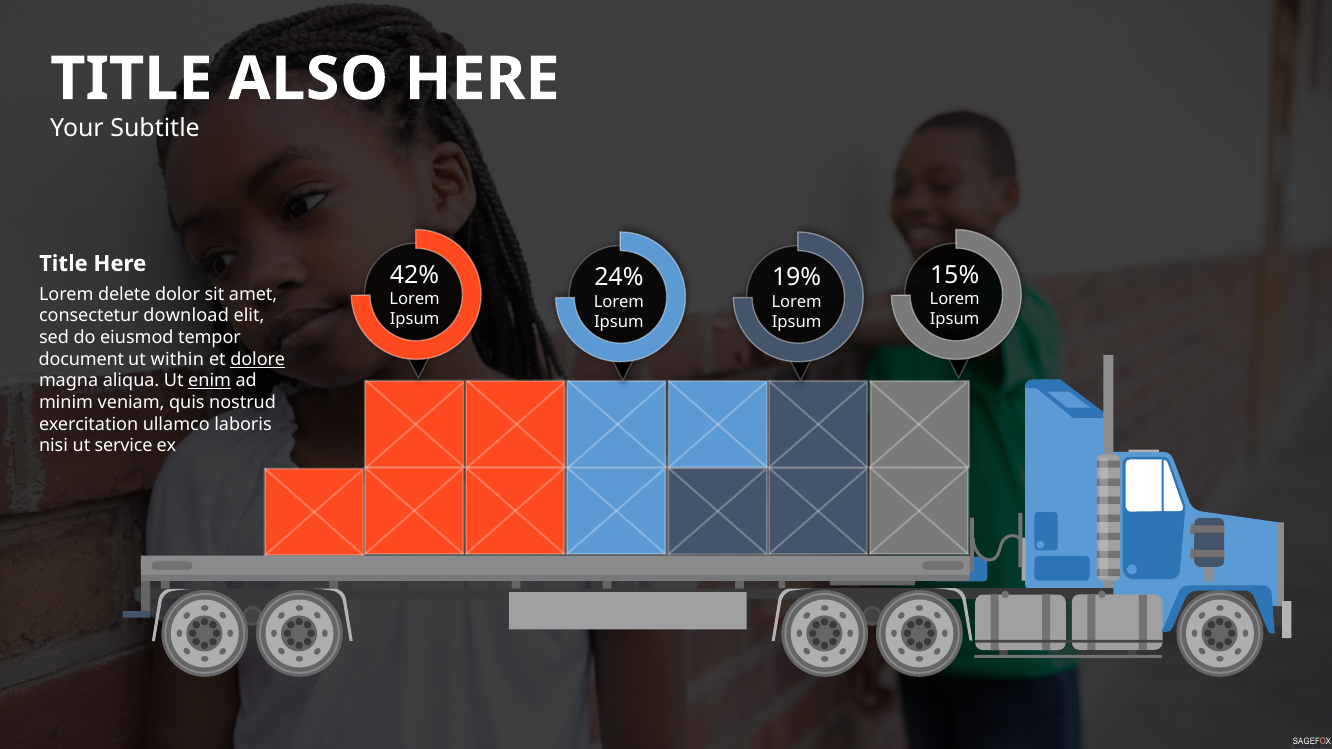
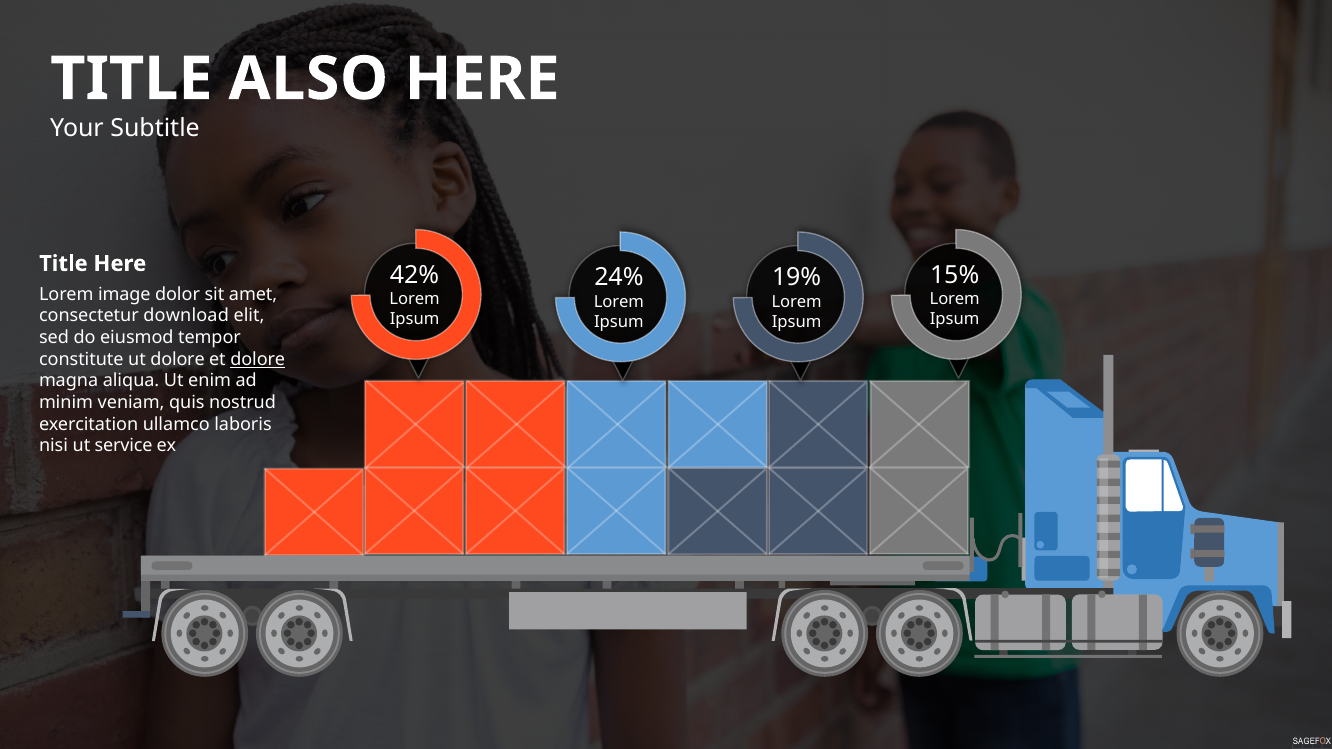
delete: delete -> image (124, 294)
document: document -> constitute (81, 359)
ut within: within -> dolore (178, 359)
enim underline: present -> none (210, 381)
